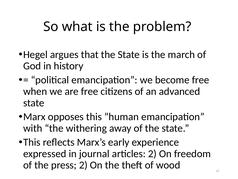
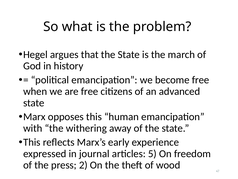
articles 2: 2 -> 5 (152, 153)
